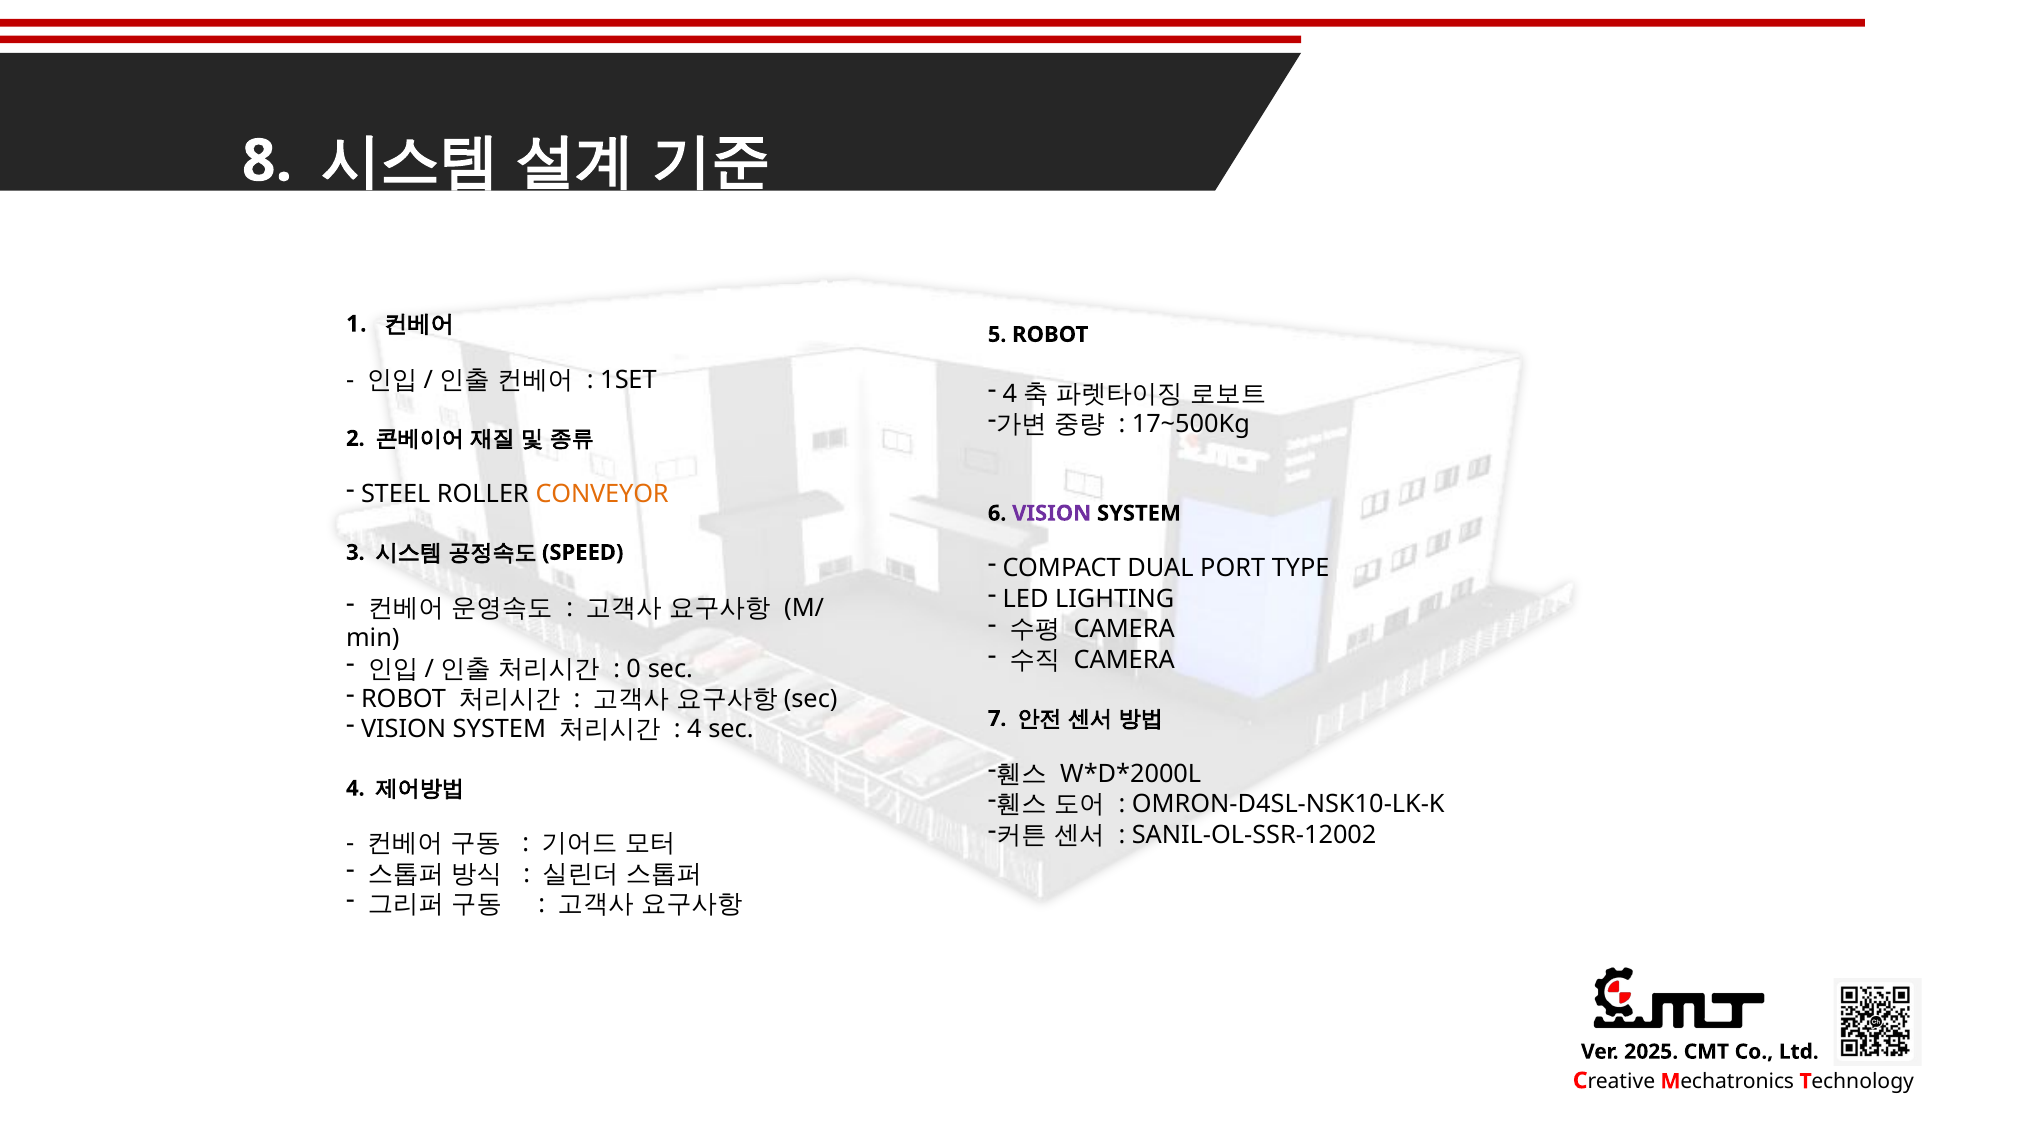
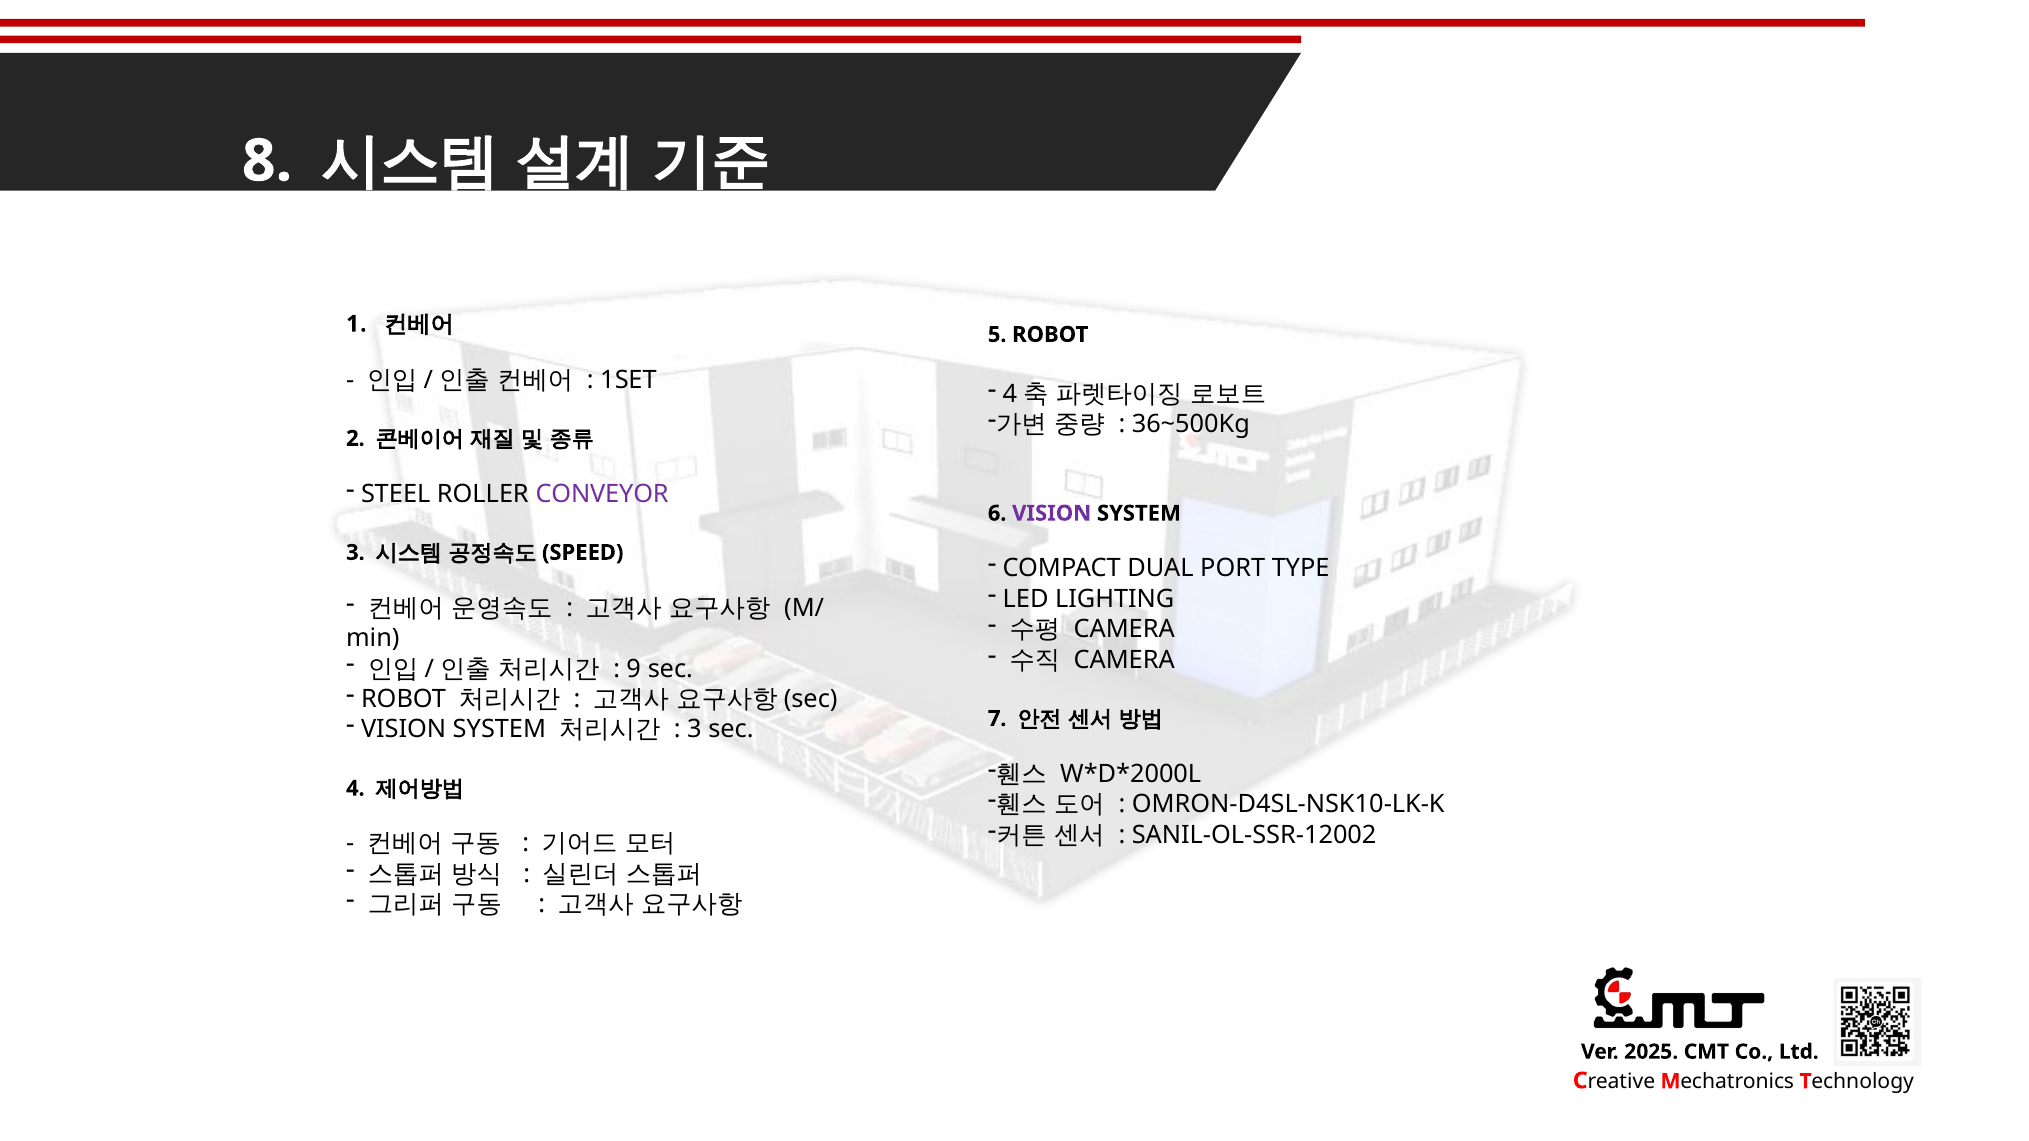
17~500Kg: 17~500Kg -> 36~500Kg (1191, 424)
CONVEYOR colour: orange -> purple (602, 494)
0: 0 -> 9 (634, 669)
4: 4 -> 3 (694, 730)
